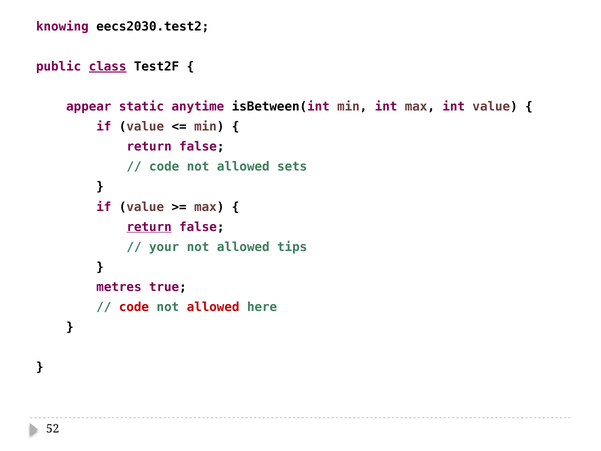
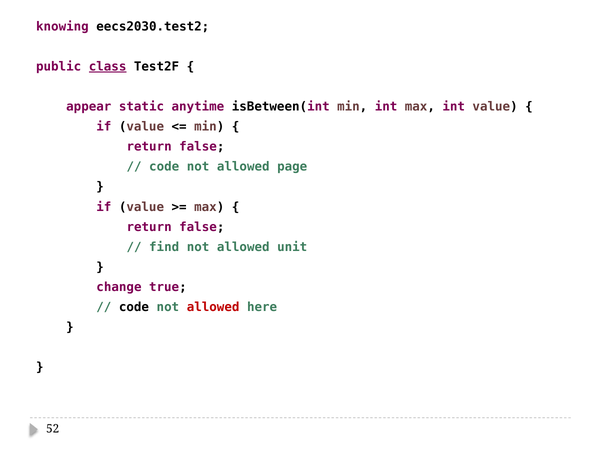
sets: sets -> page (292, 167)
return underline: present -> none (149, 227)
your: your -> find (164, 247)
tips: tips -> unit (292, 247)
metres: metres -> change (119, 287)
code colour: red -> black (134, 307)
